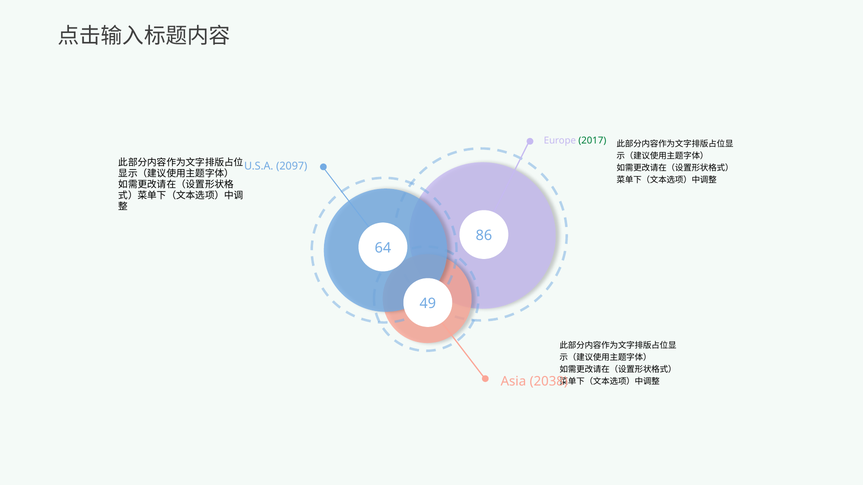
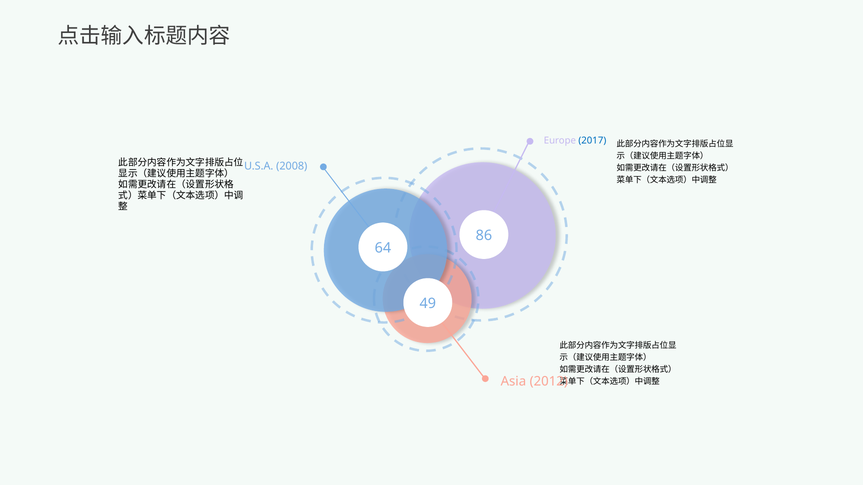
2017 colour: green -> blue (592, 141)
2097: 2097 -> 2008 (292, 166)
2038: 2038 -> 2012 (549, 382)
